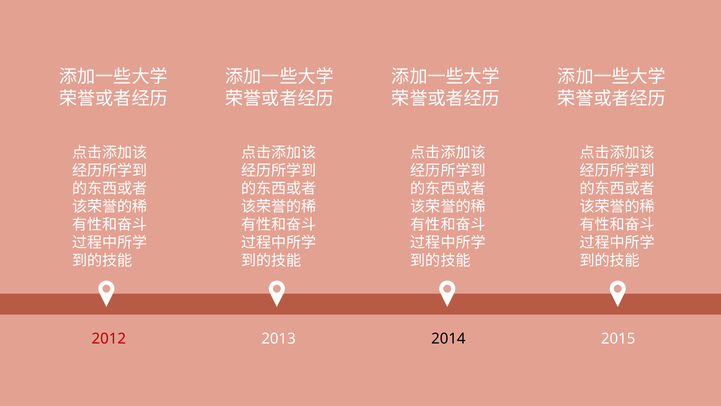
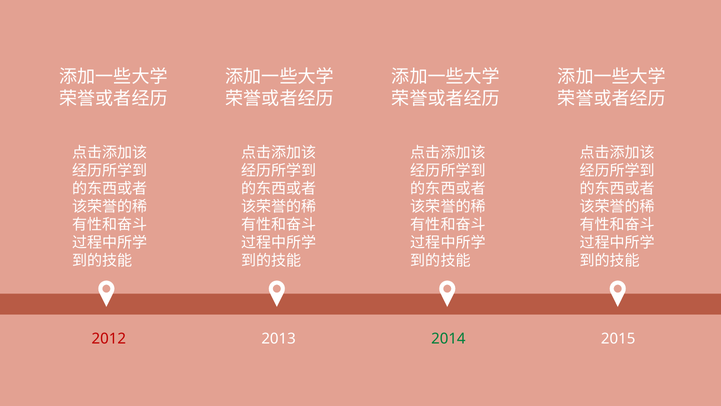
2014 colour: black -> green (448, 338)
